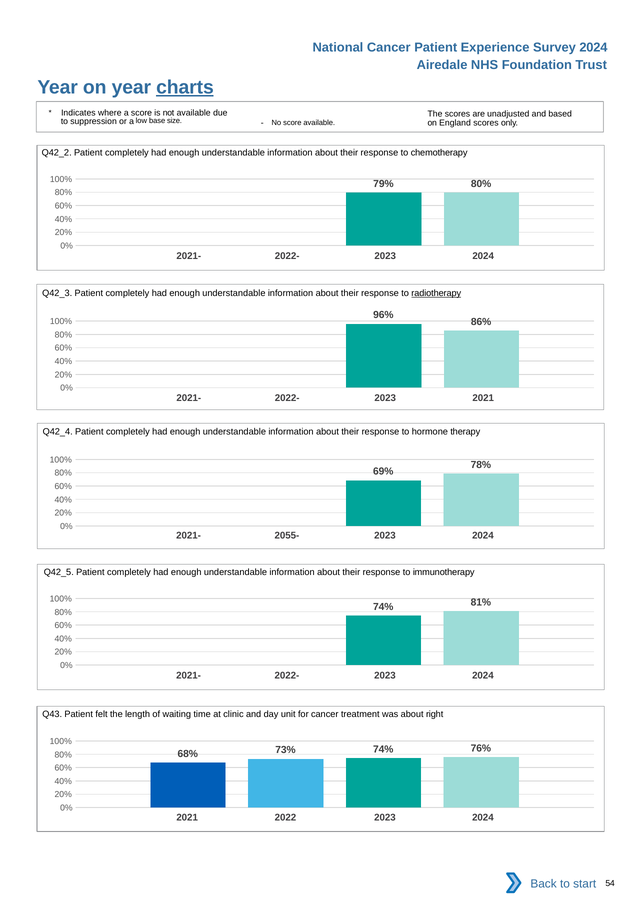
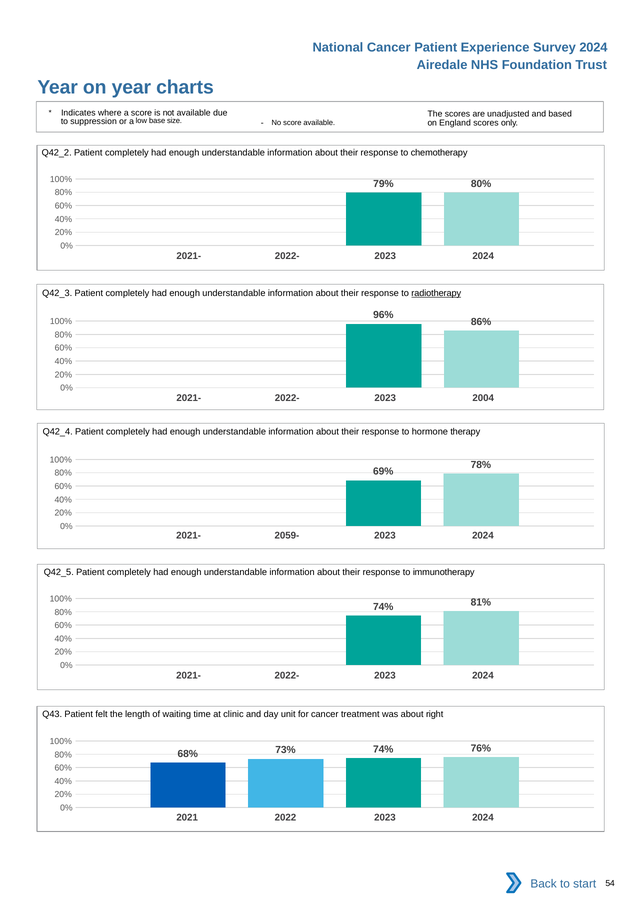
charts underline: present -> none (185, 87)
2023 2021: 2021 -> 2004 (483, 398)
2055-: 2055- -> 2059- (287, 535)
